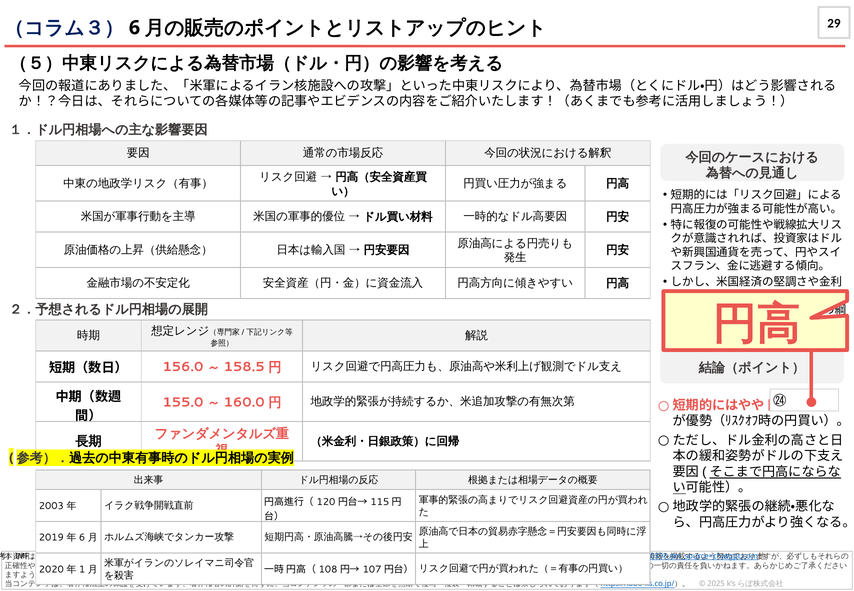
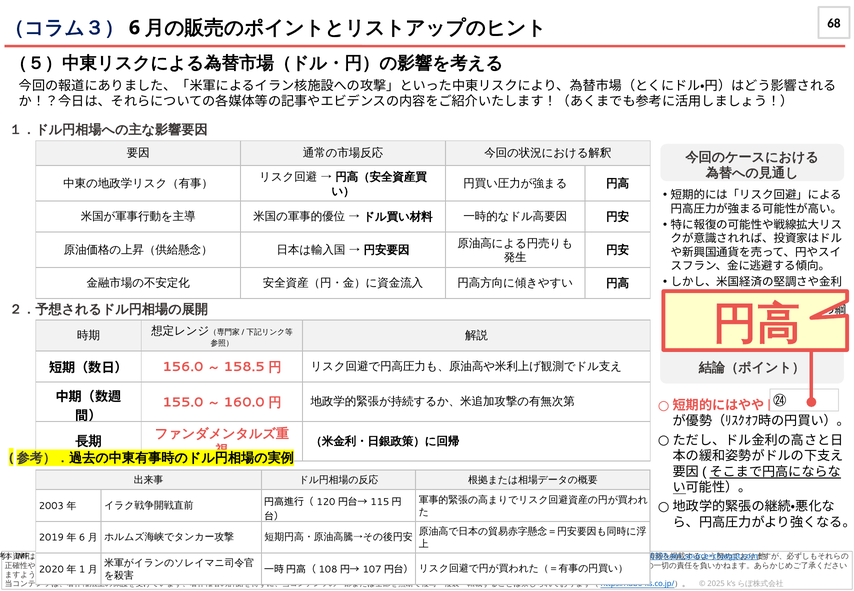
29: 29 -> 68 (834, 23)
